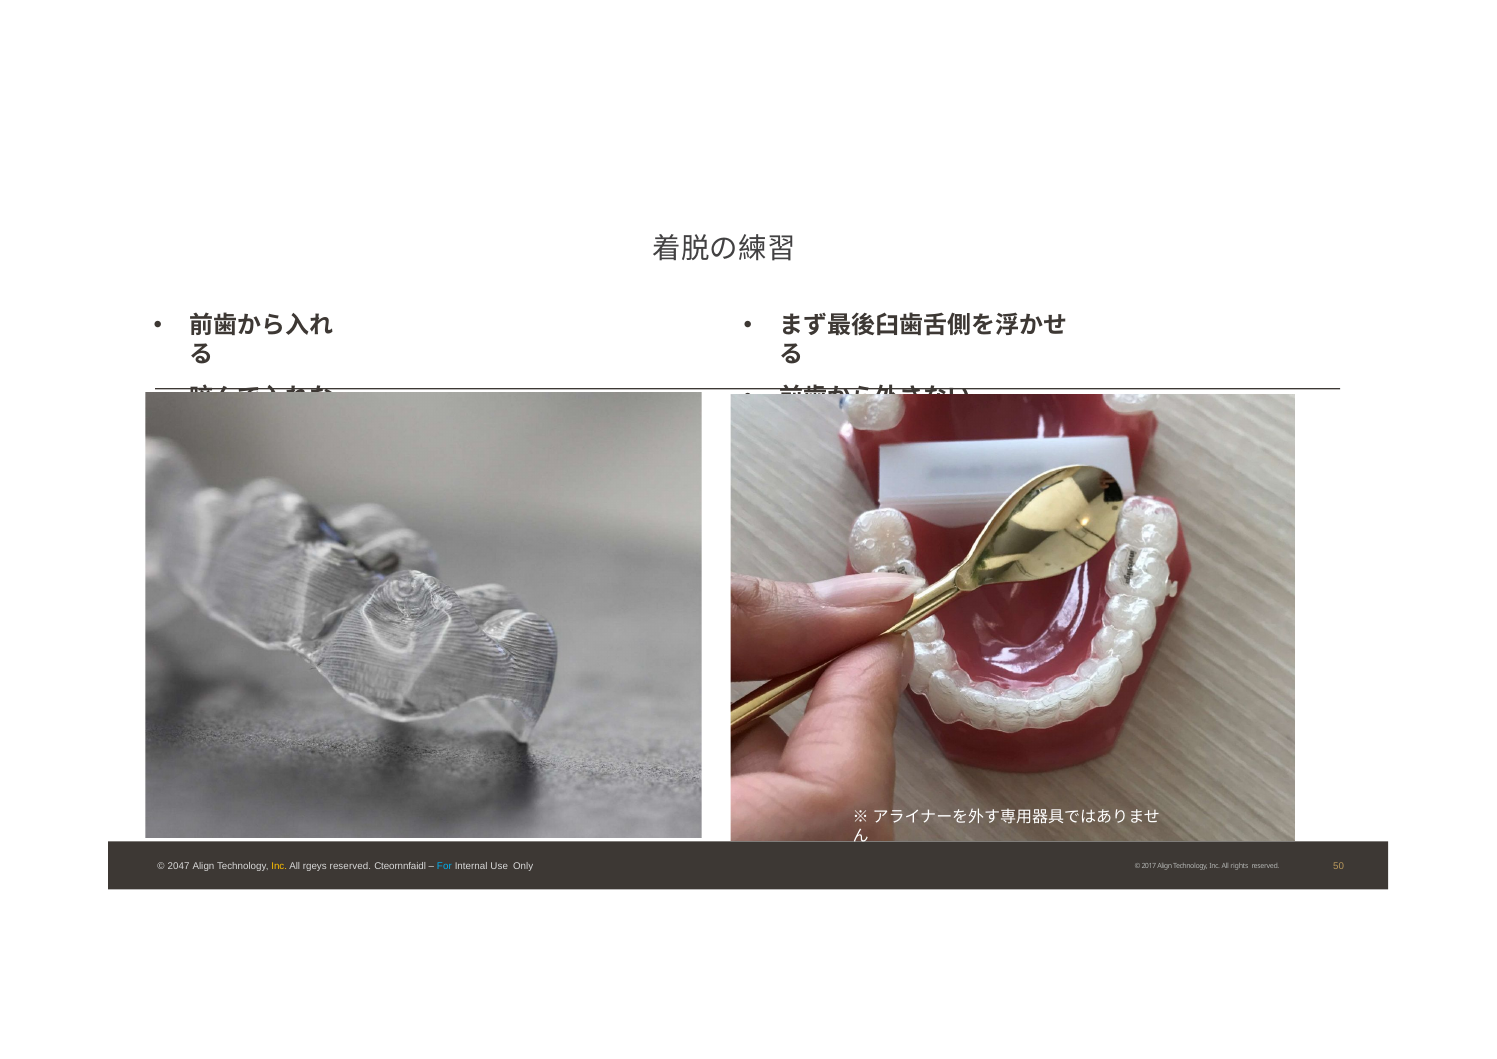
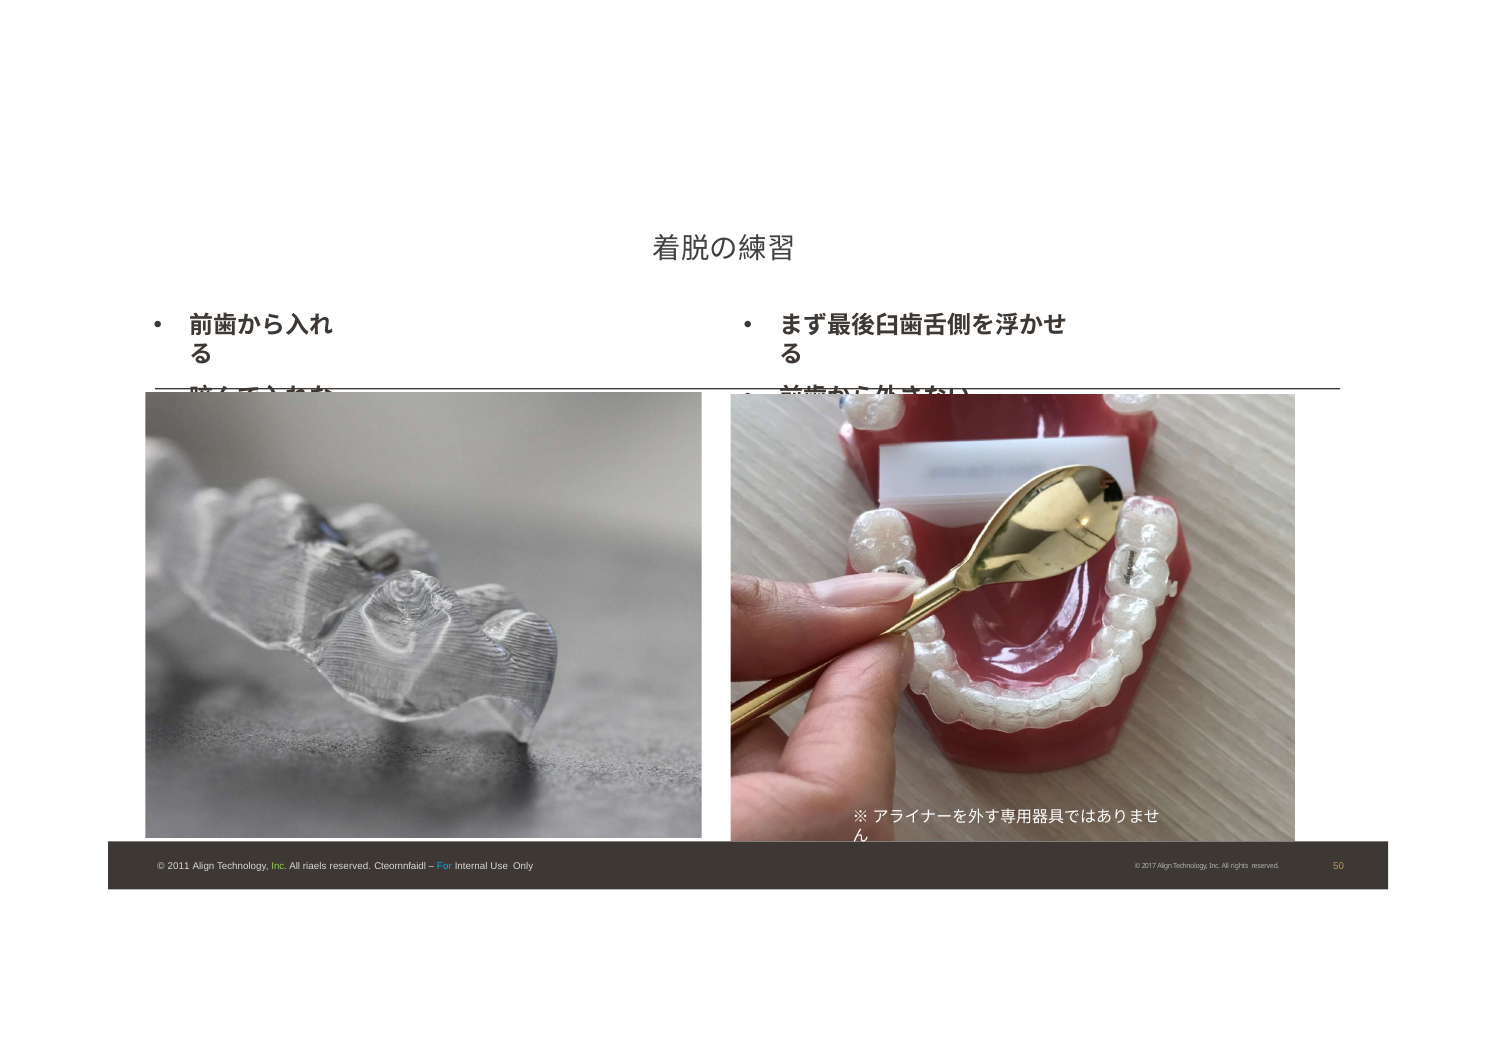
2047: 2047 -> 2011 (179, 866)
Inc colour: yellow -> light green (279, 866)
rgeys: rgeys -> riaels (315, 866)
